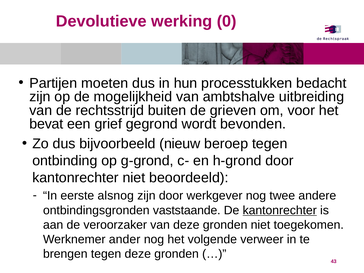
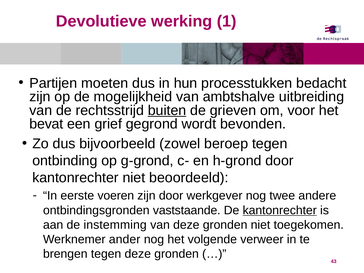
0: 0 -> 1 (227, 21)
buiten underline: none -> present (167, 110)
nieuw: nieuw -> zowel (180, 144)
alsnog: alsnog -> voeren (116, 196)
veroorzaker: veroorzaker -> instemming (115, 225)
